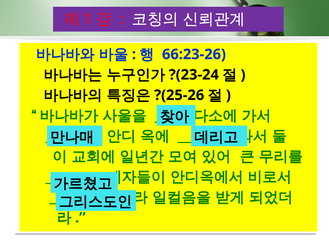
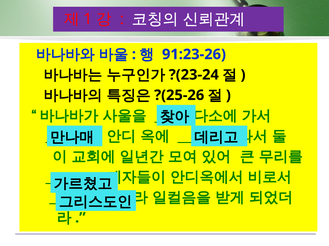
66:23-26: 66:23-26 -> 91:23-26 (194, 54)
